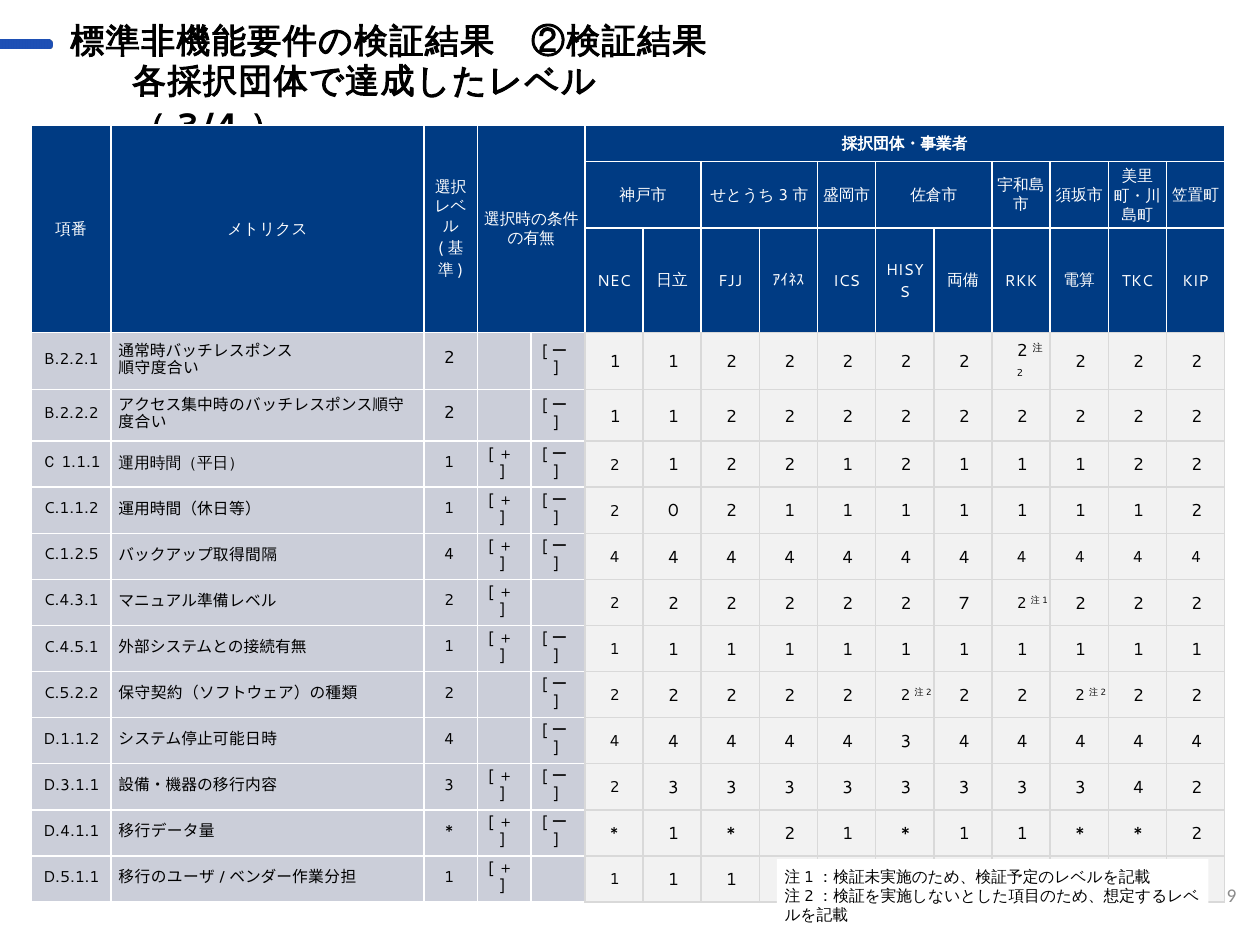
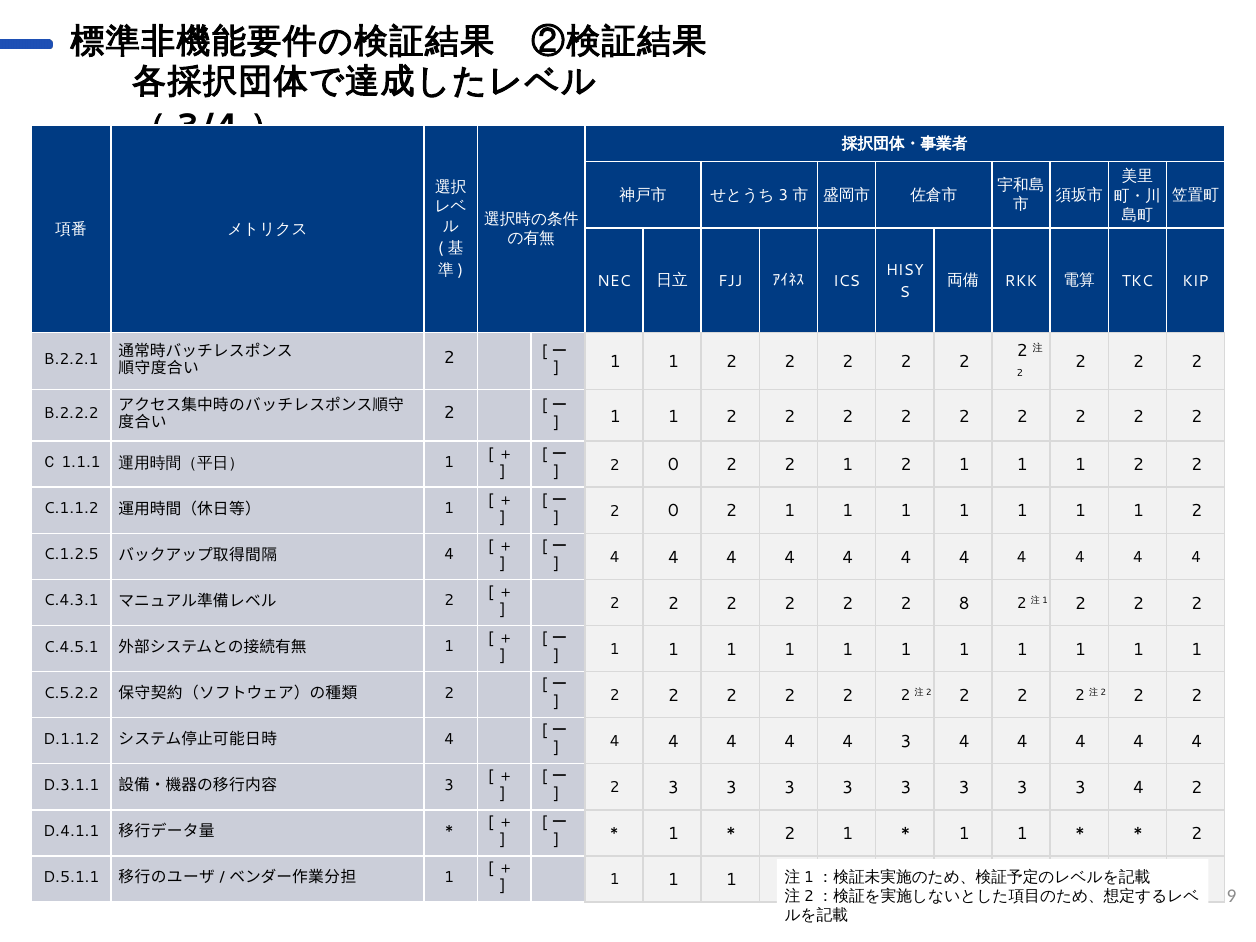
1: 1 -> 0 (673, 465)
7: 7 -> 8 (964, 603)
